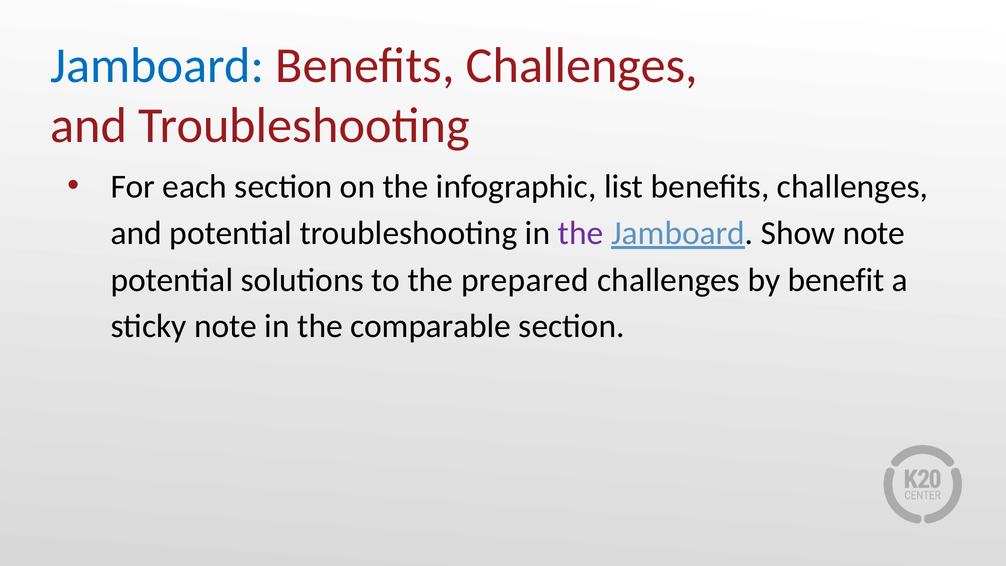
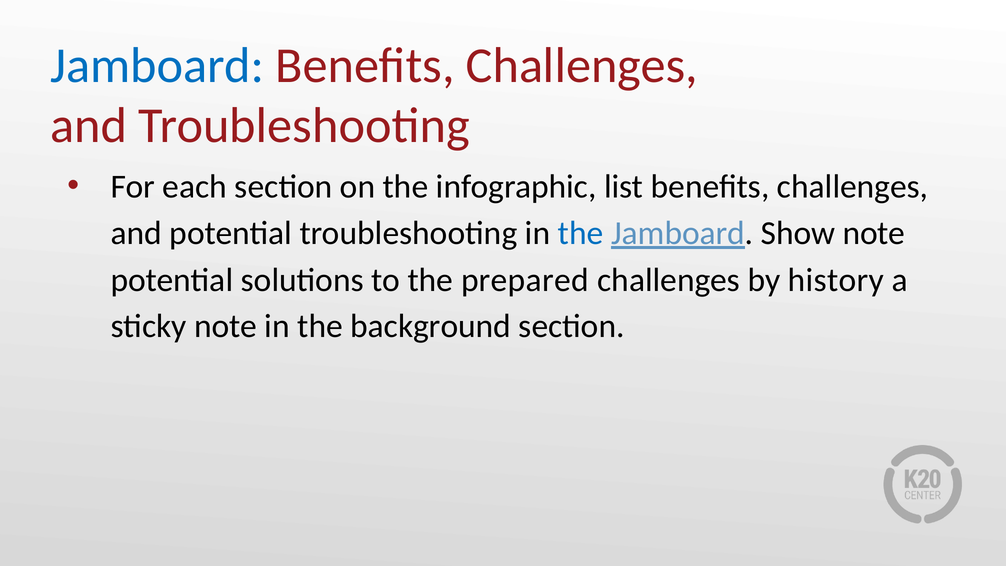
the colour: purple -> blue (581, 233)
benefit: benefit -> history (836, 280)
comparable: comparable -> background (431, 326)
